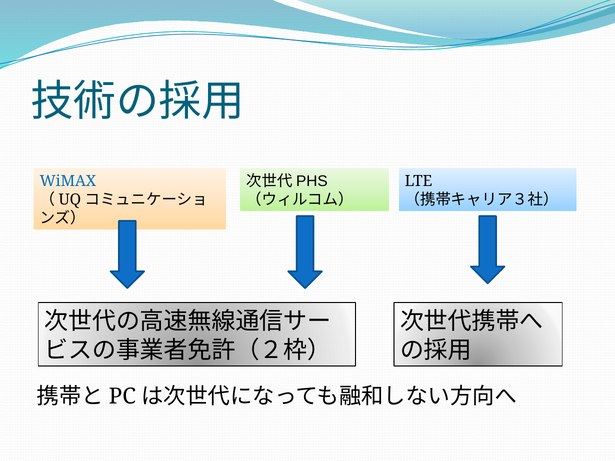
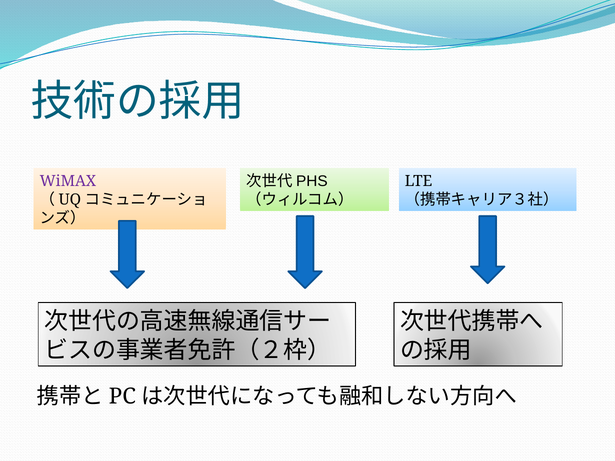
WiMAX colour: blue -> purple (68, 181)
